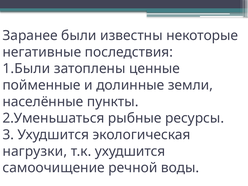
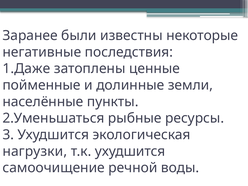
1.Были: 1.Были -> 1.Даже (26, 69)
